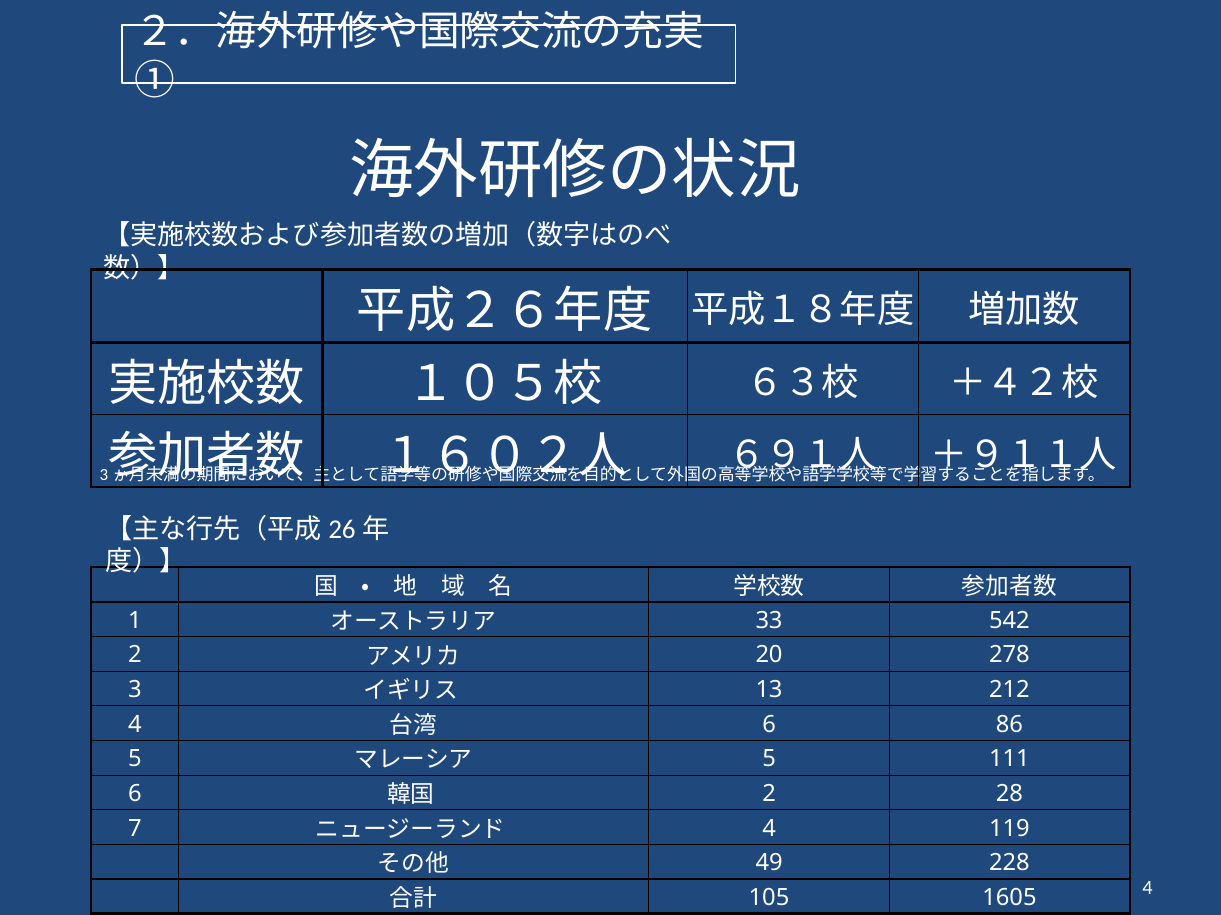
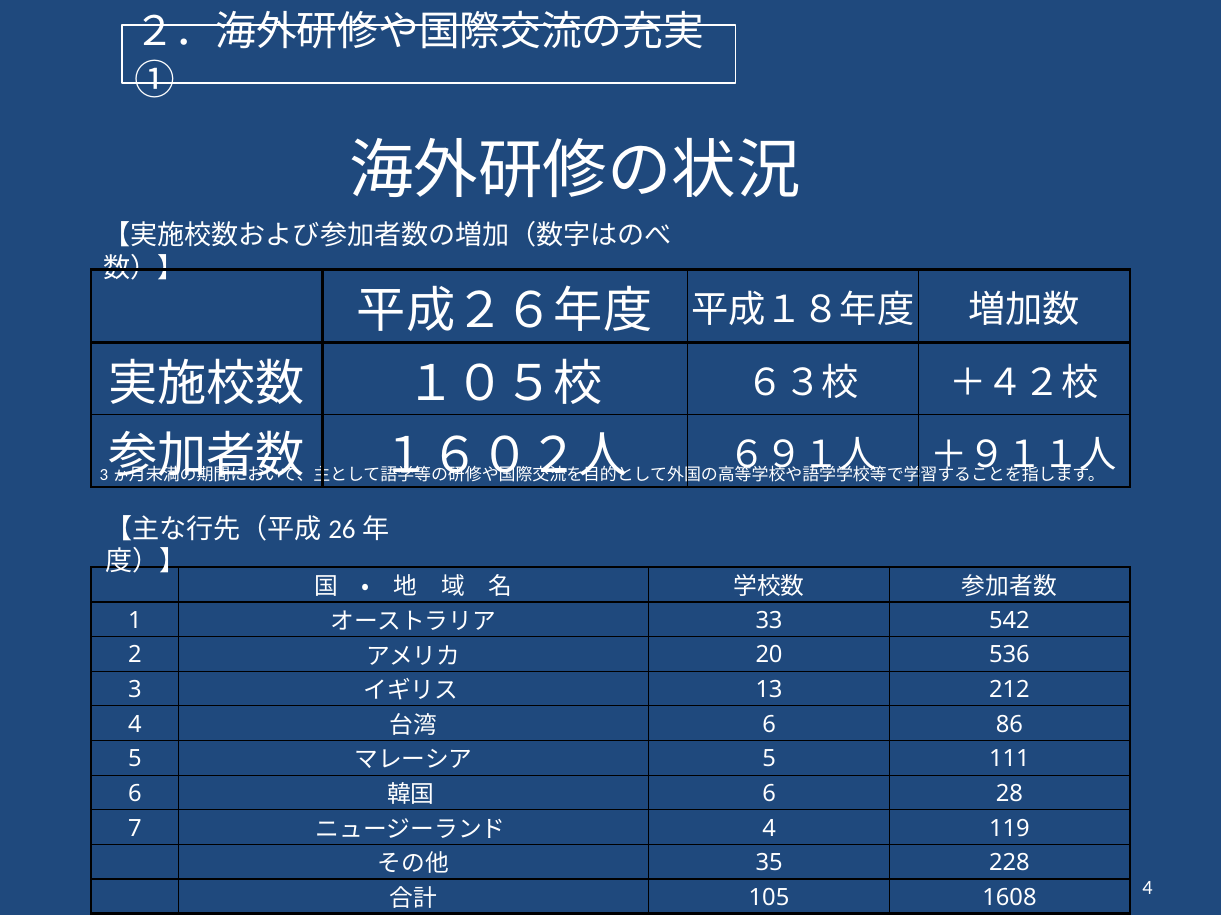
278: 278 -> 536 (1009, 656)
2: 2 -> 6 (769, 794)
49: 49 -> 35 (769, 864)
1605: 1605 -> 1608 (1009, 898)
